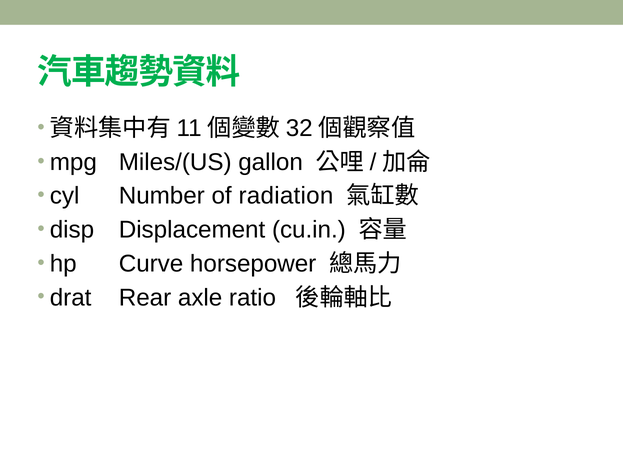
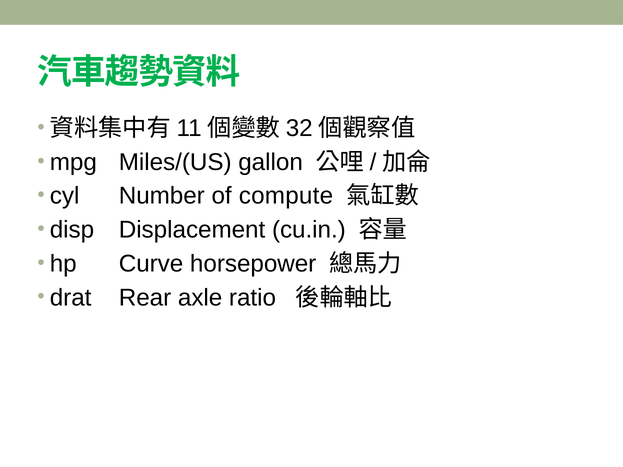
radiation: radiation -> compute (286, 196)
